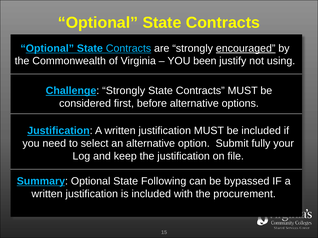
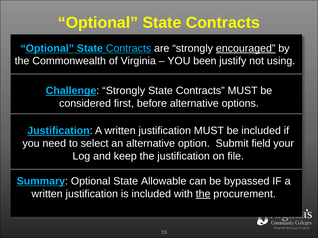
fully: fully -> field (261, 144)
Following: Following -> Allowable (164, 182)
the underline: none -> present (203, 194)
